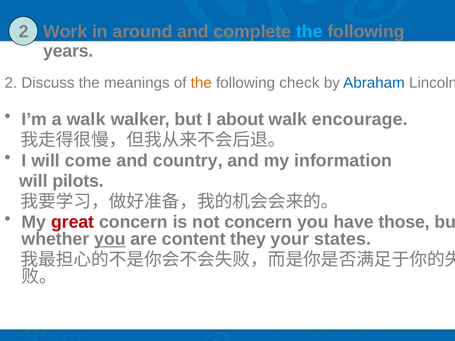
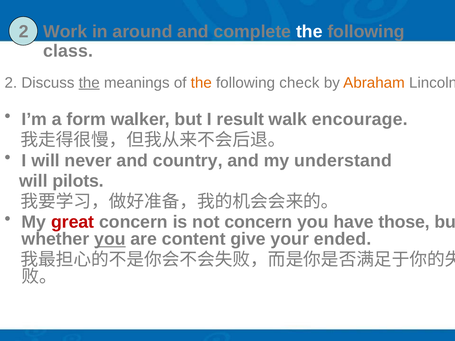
the colour: light blue -> white (309, 32)
years: years -> class (68, 51)
the underline: none -> present (89, 83)
Abraham colour: blue -> orange (374, 83)
a walk: walk -> form (86, 120)
about: about -> result (240, 120)
come: come -> never (88, 161)
information: information -> understand (343, 161)
they: they -> give (248, 239)
states: states -> ended (343, 239)
